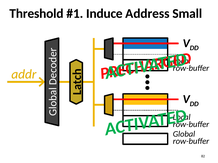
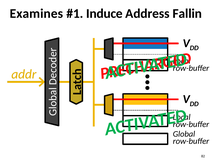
Threshold: Threshold -> Examines (36, 14)
Small: Small -> Fallin (187, 14)
